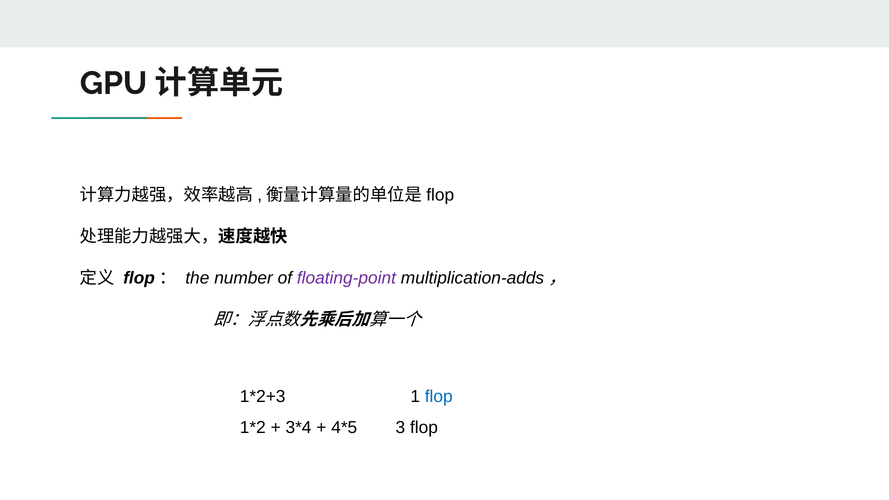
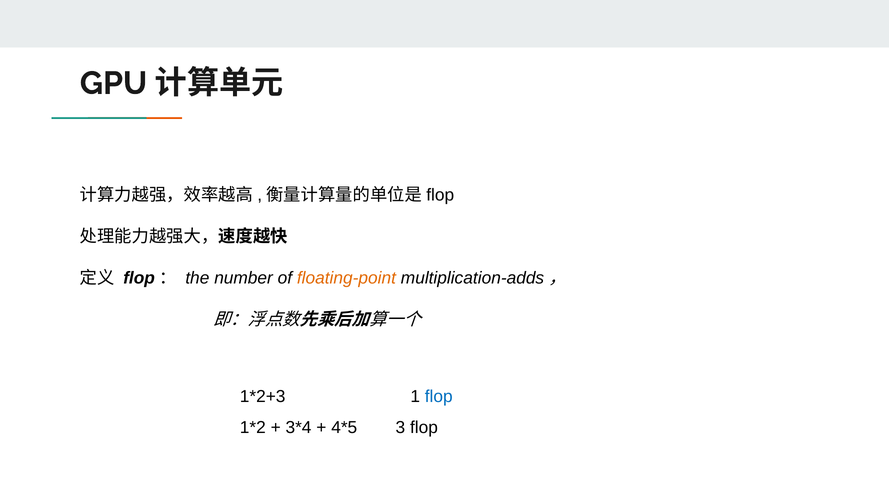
floating-point colour: purple -> orange (346, 278)
